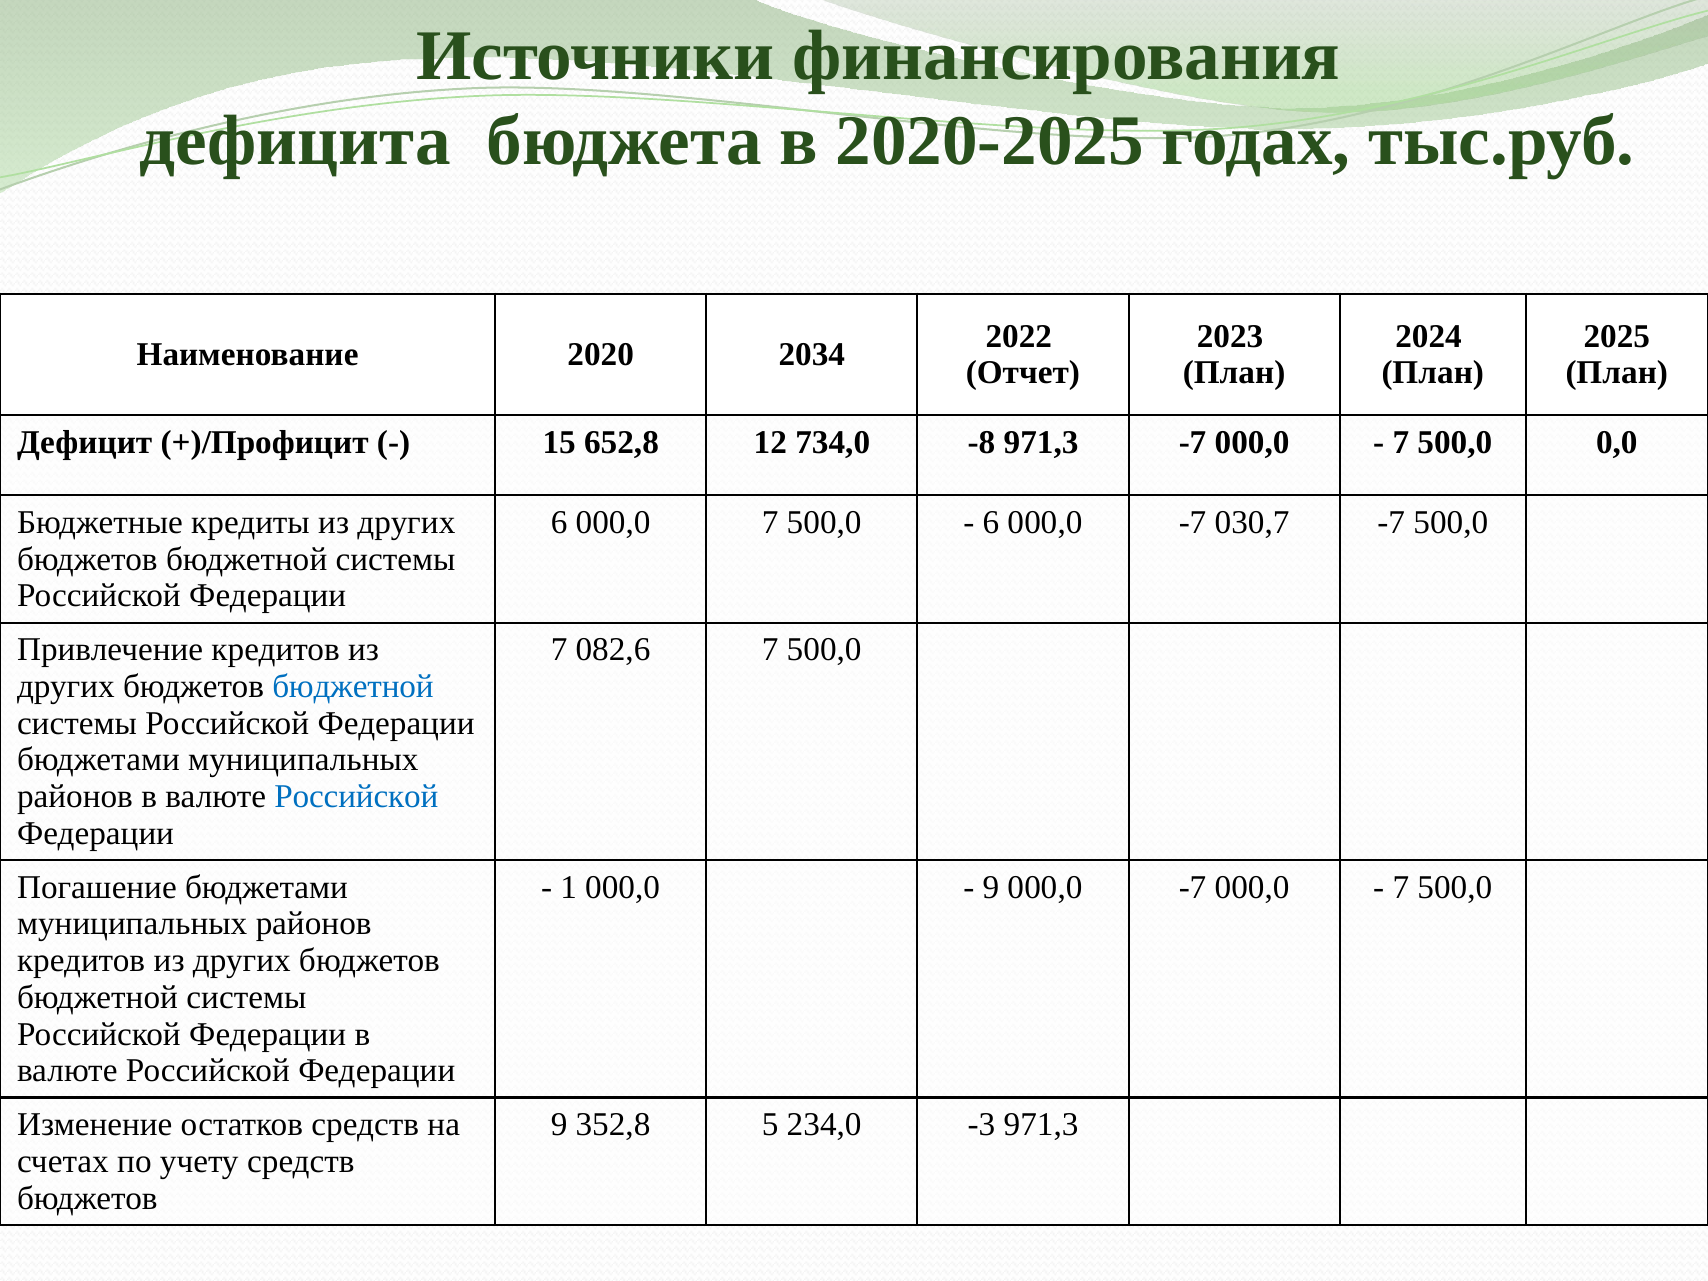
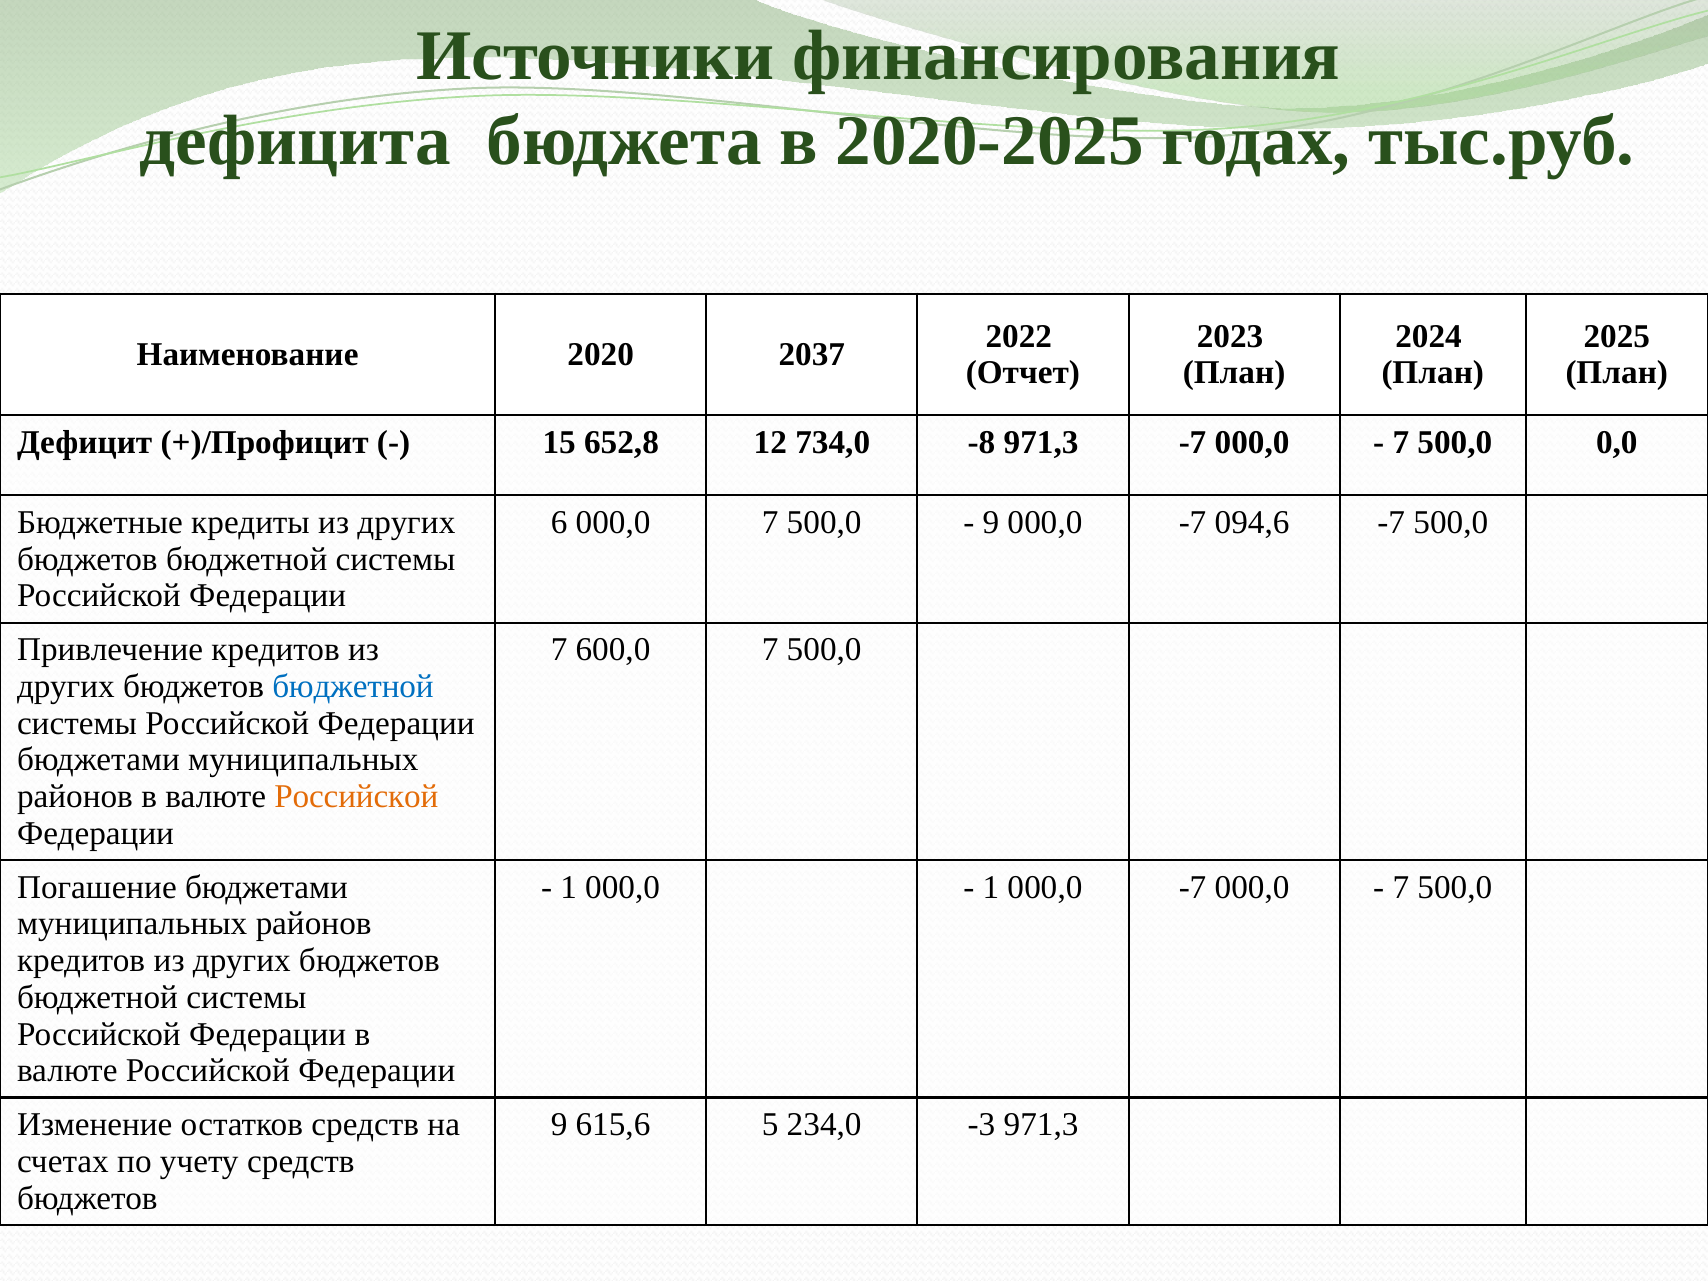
2034: 2034 -> 2037 (812, 355)
6: 6 -> 9 (991, 522)
030,7: 030,7 -> 094,6 (1252, 522)
082,6: 082,6 -> 600,0 (613, 650)
Российской colour: blue -> orange (356, 797)
9: 9 -> 1 (991, 887)
352,8: 352,8 -> 615,6 (613, 1125)
